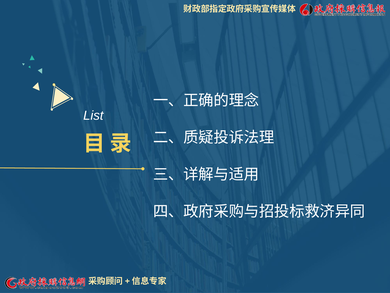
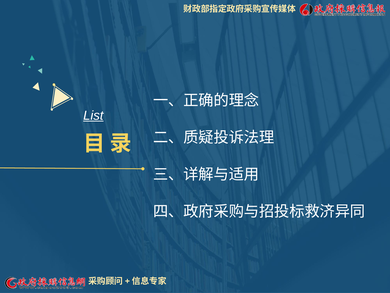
List underline: none -> present (93, 115)
